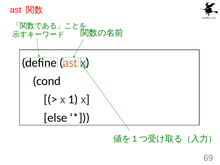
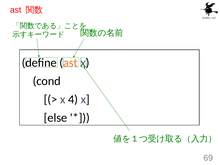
1: 1 -> 4 (73, 99)
